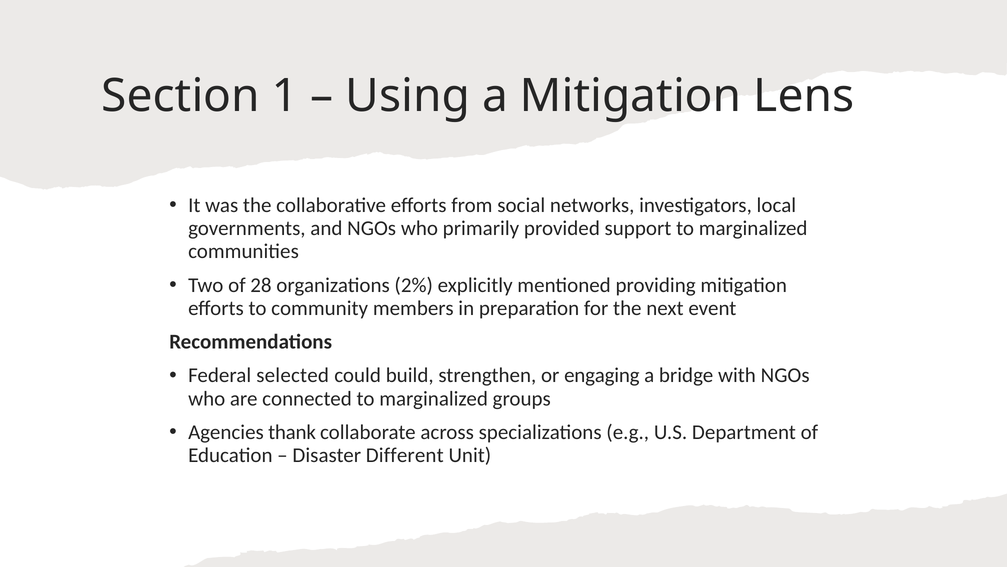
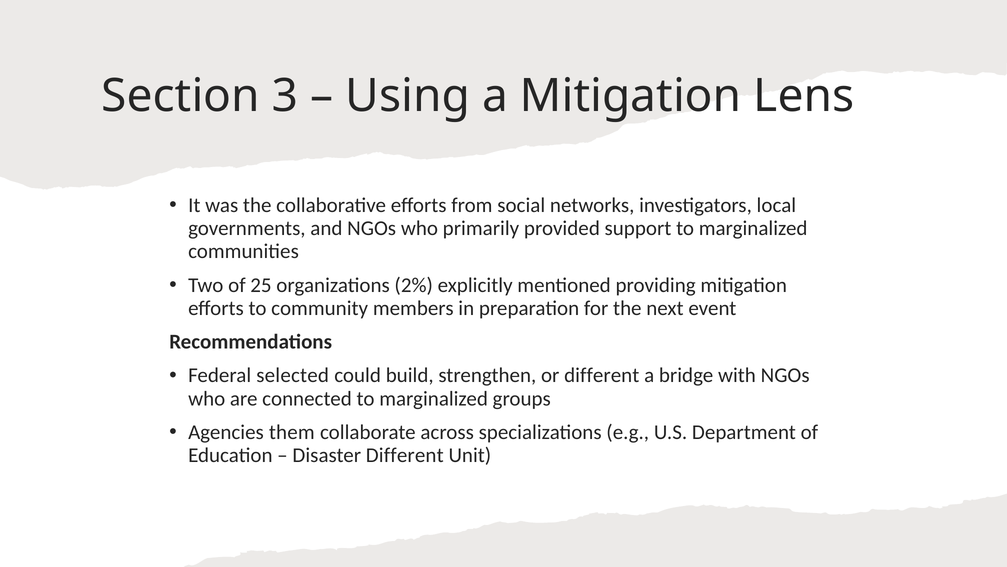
1: 1 -> 3 (285, 96)
28: 28 -> 25 (261, 285)
or engaging: engaging -> different (602, 375)
thank: thank -> them (292, 432)
